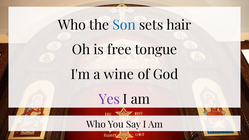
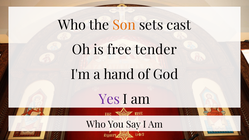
Son colour: blue -> orange (124, 25)
hair: hair -> cast (179, 25)
tongue: tongue -> tender (156, 50)
wine: wine -> hand (119, 75)
